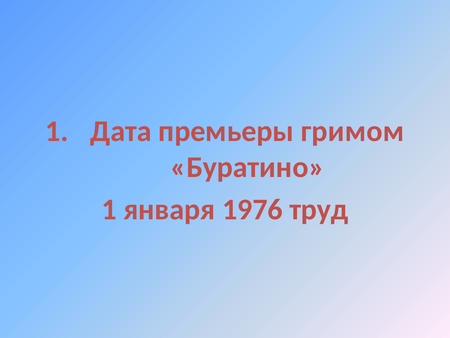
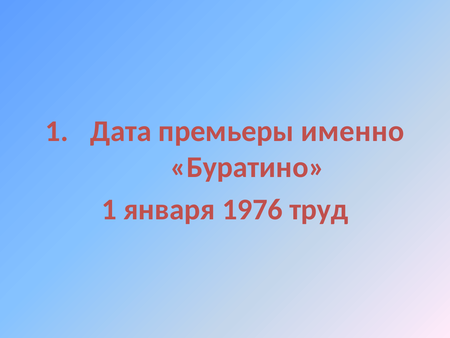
гримом: гримом -> именно (352, 131)
